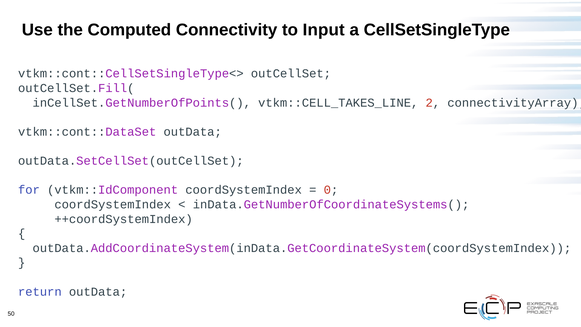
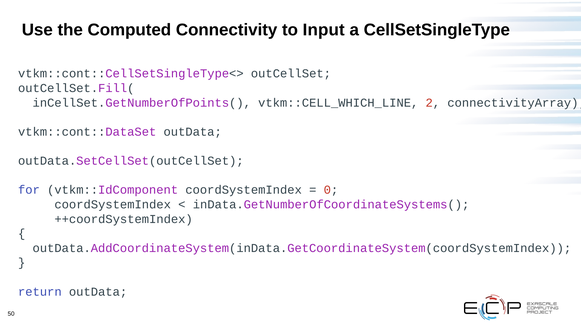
vtkm::CELL_TAKES_LINE: vtkm::CELL_TAKES_LINE -> vtkm::CELL_WHICH_LINE (338, 103)
